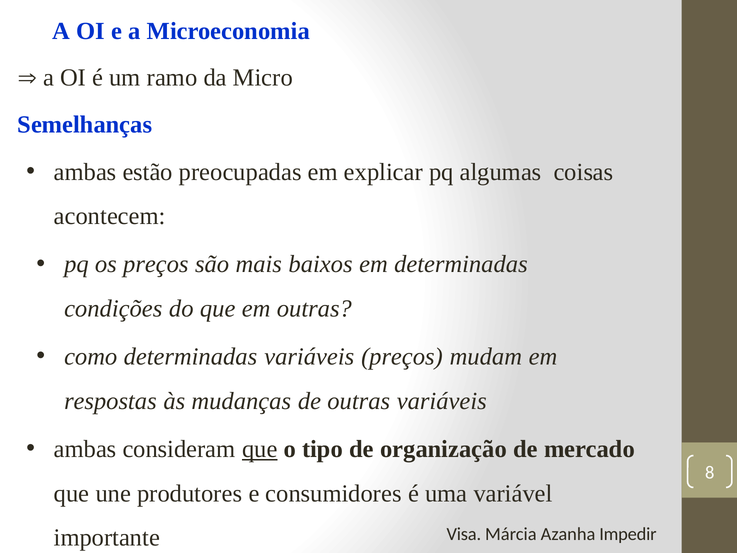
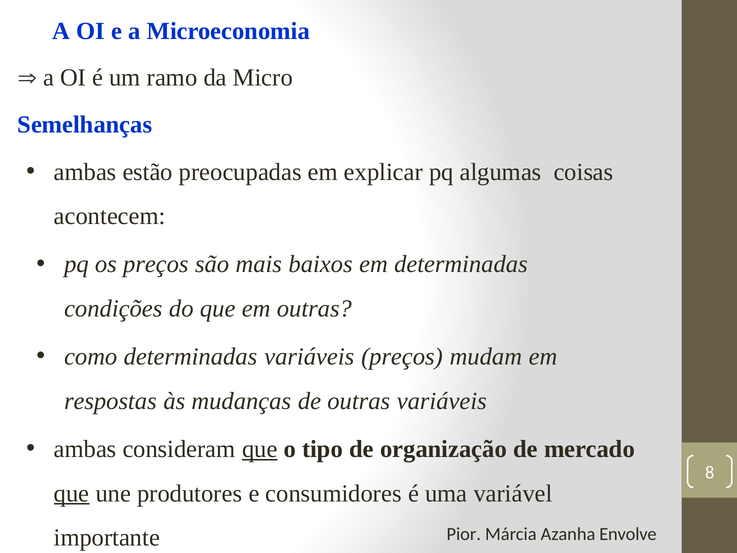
que underline: none -> present (72, 493)
Visa: Visa -> Pior (464, 534)
Impedir: Impedir -> Envolve (628, 534)
